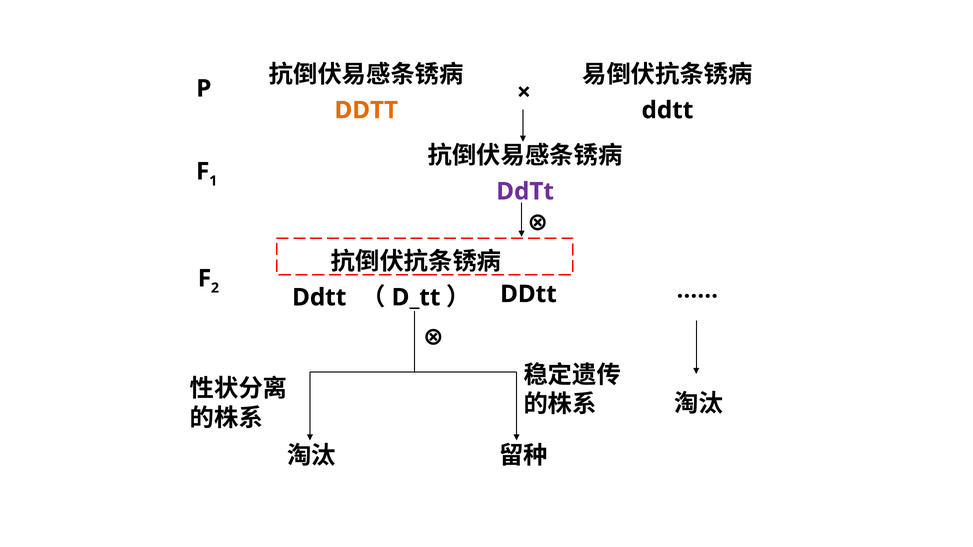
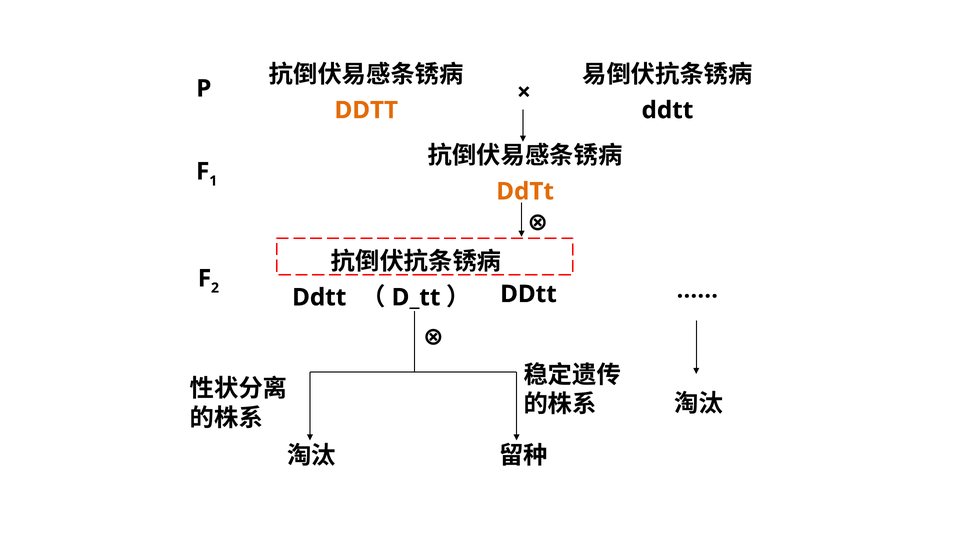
DdTt colour: purple -> orange (525, 191)
